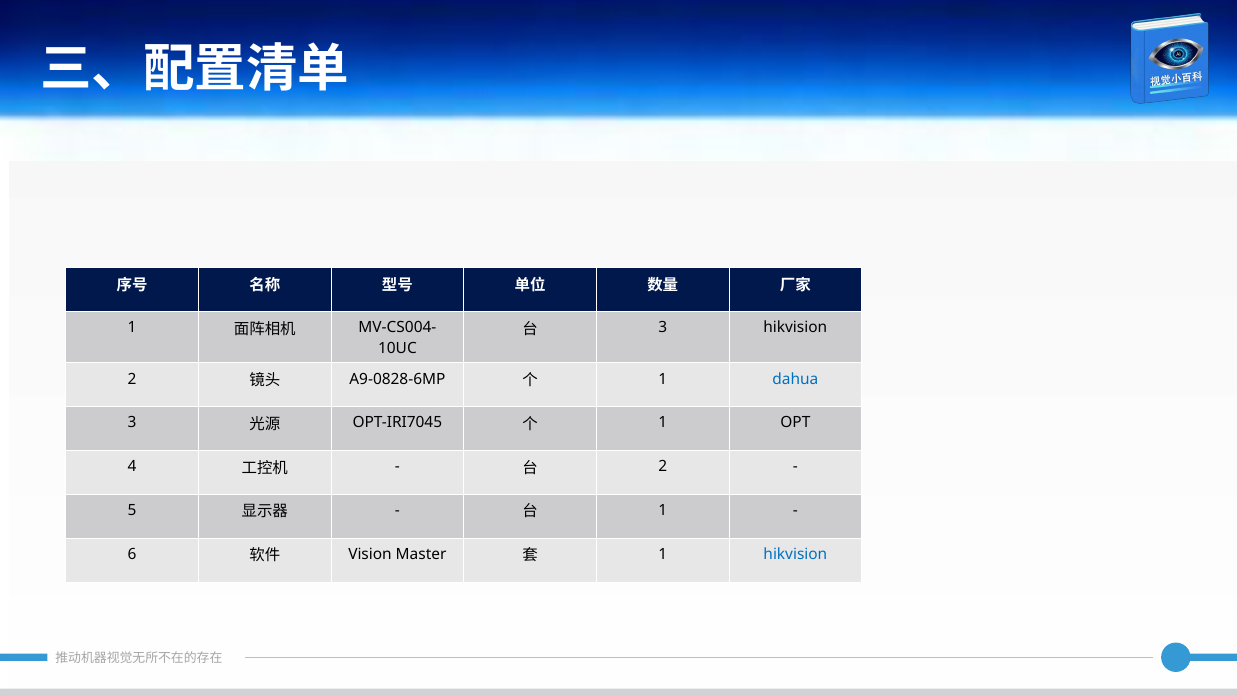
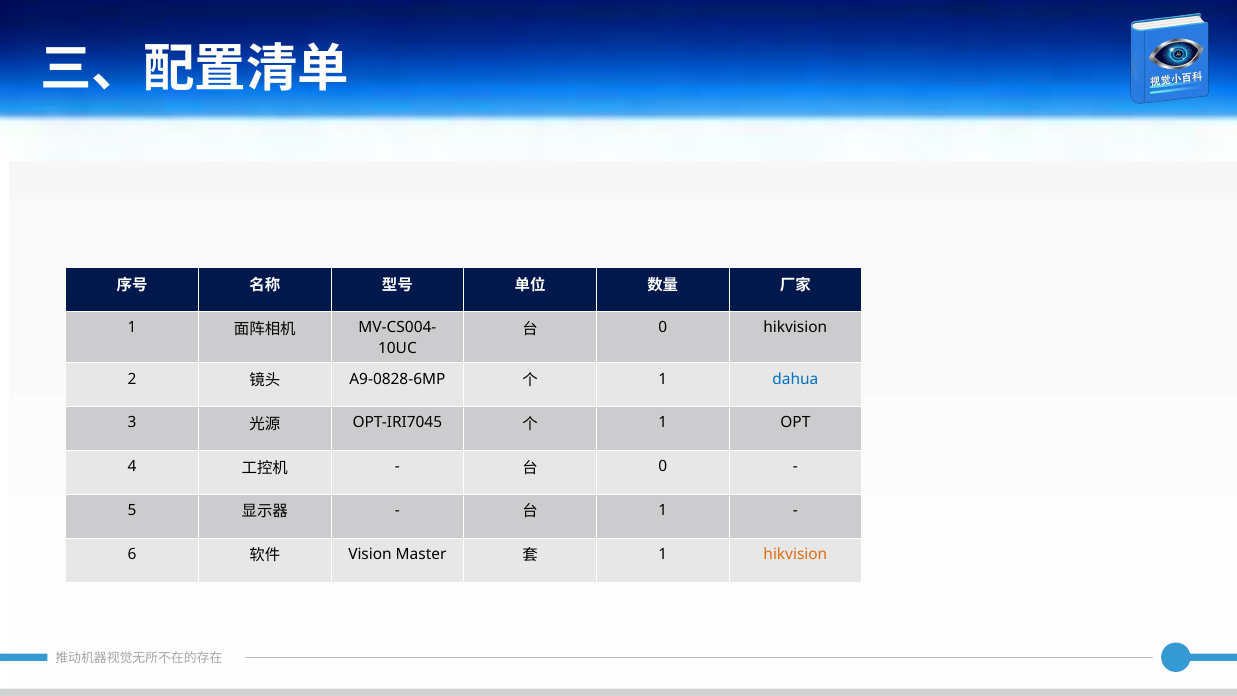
3: 3 -> 0 (663, 327)
2: 2 -> 0 (663, 467)
hikvision colour: blue -> orange (795, 554)
